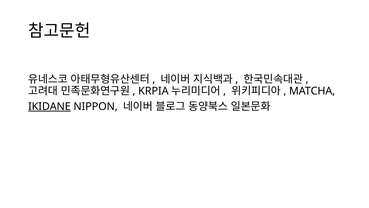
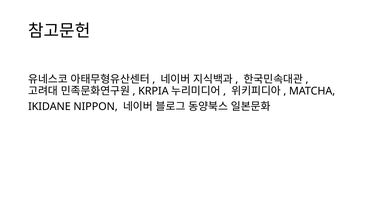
IKIDANE underline: present -> none (49, 106)
